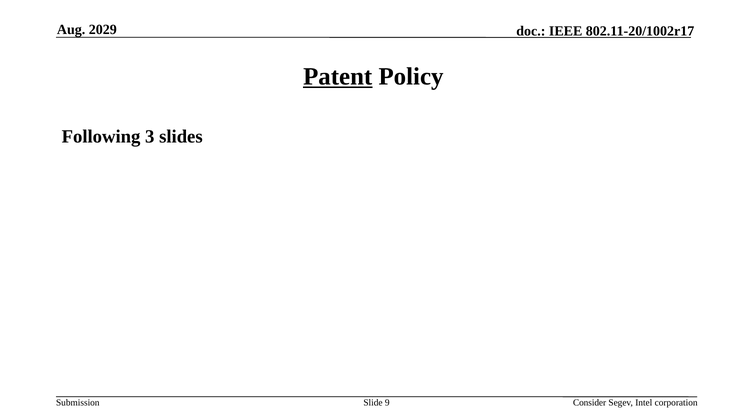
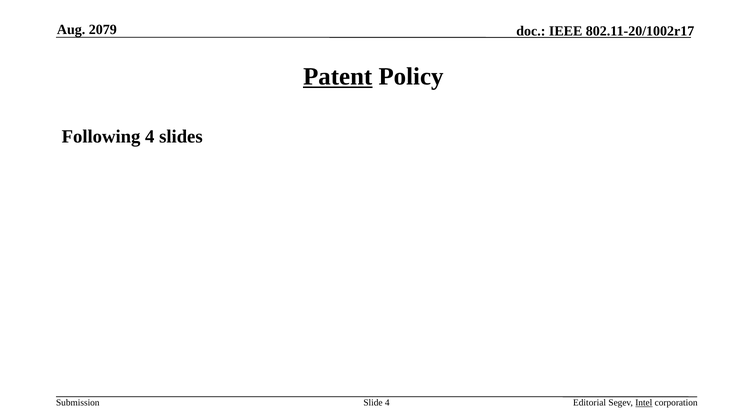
2029: 2029 -> 2079 (103, 30)
Following 3: 3 -> 4 (150, 137)
Slide 9: 9 -> 4 (387, 403)
Consider: Consider -> Editorial (590, 403)
Intel underline: none -> present (644, 403)
